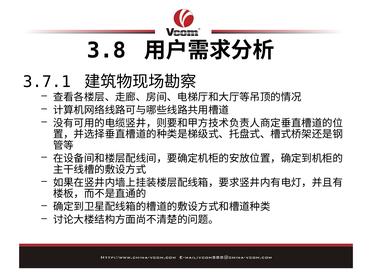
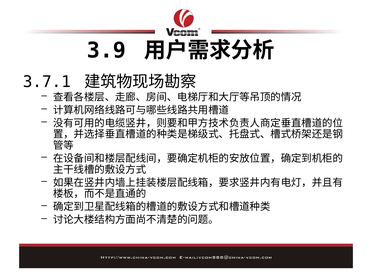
3.8: 3.8 -> 3.9 (106, 50)
